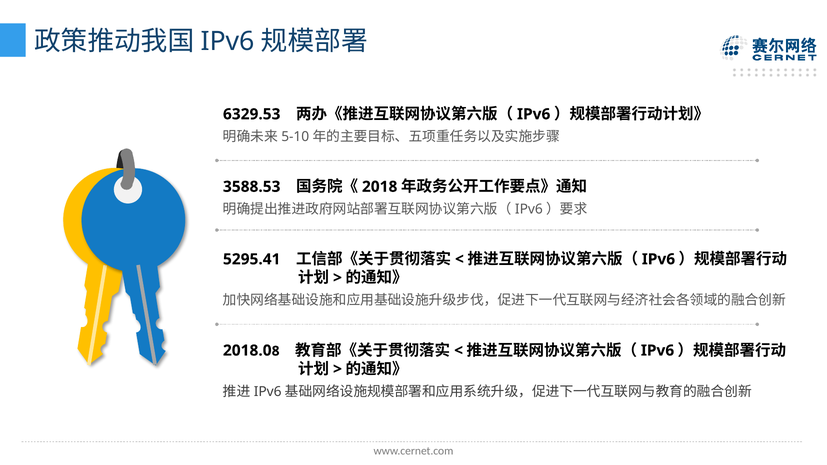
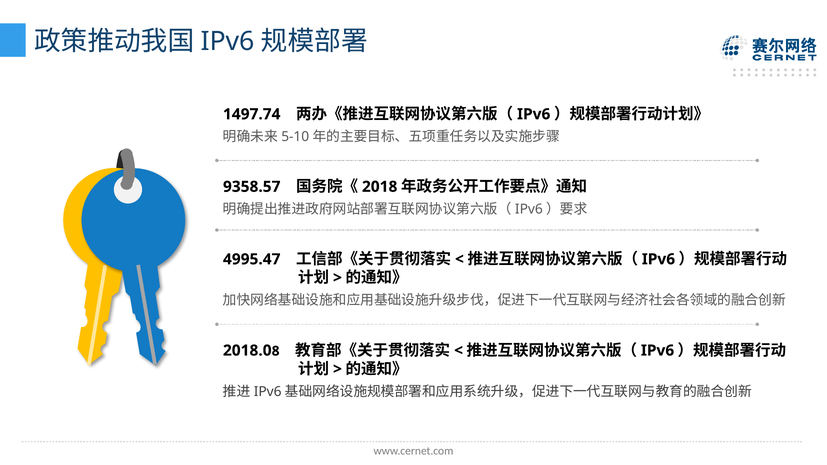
6329.53: 6329.53 -> 1497.74 (252, 114)
3588.53: 3588.53 -> 9358.57 (252, 187)
5295.41: 5295.41 -> 4995.47 (252, 259)
